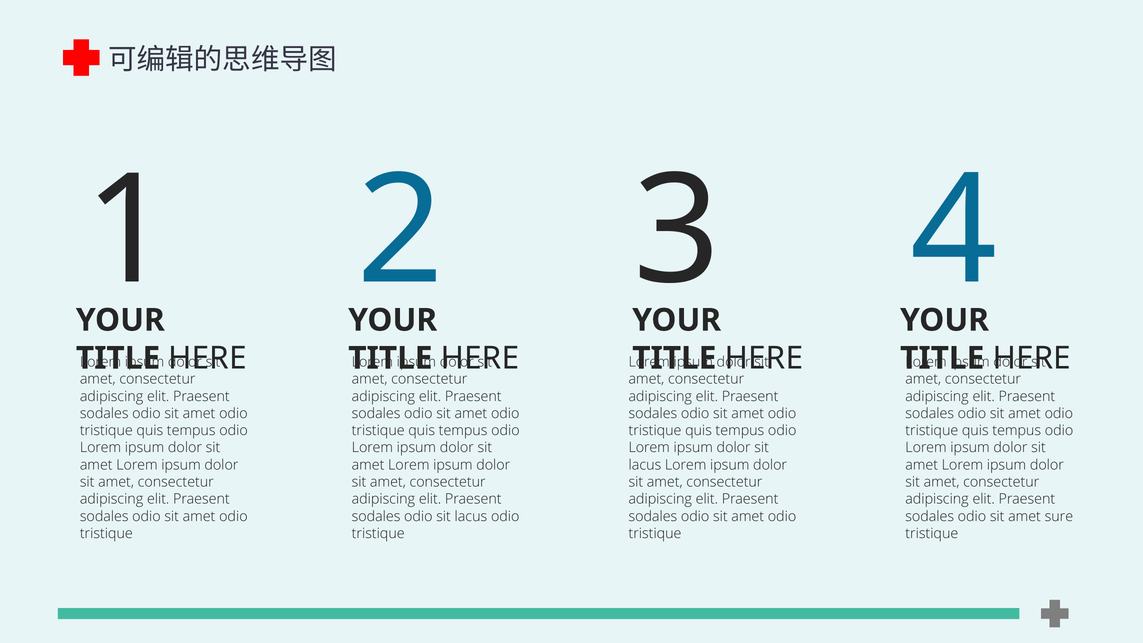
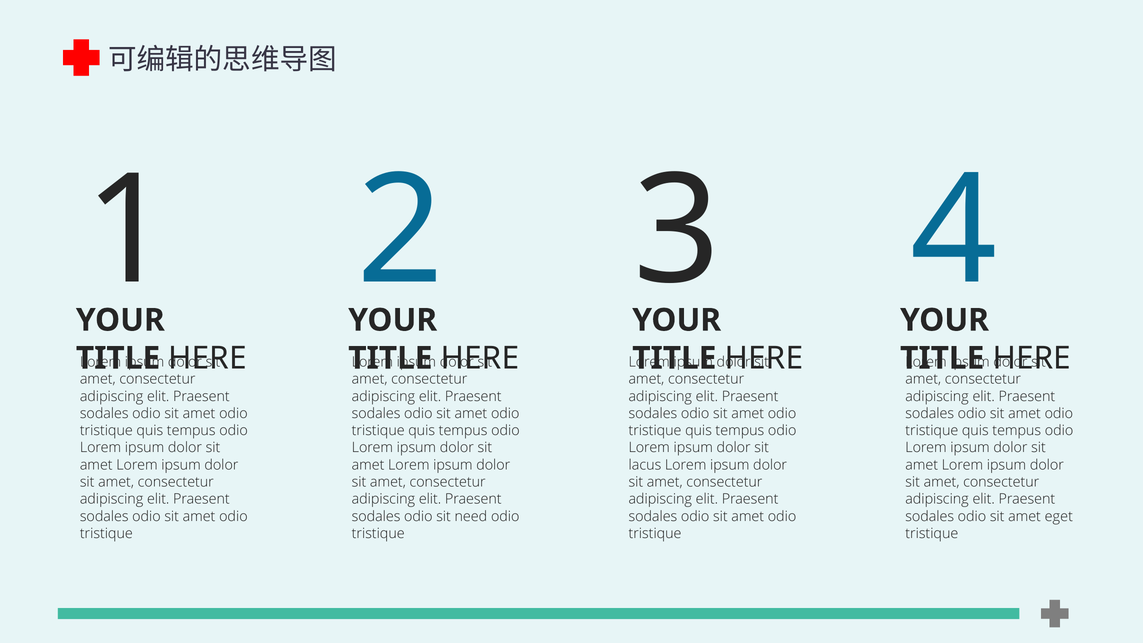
odio sit lacus: lacus -> need (471, 516)
sure: sure -> eget (1059, 516)
